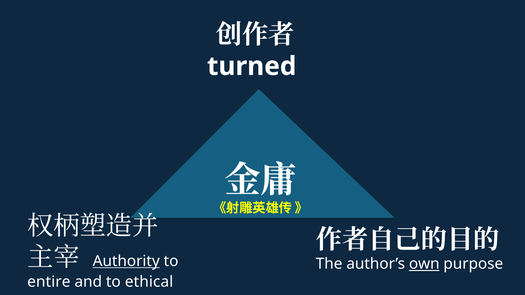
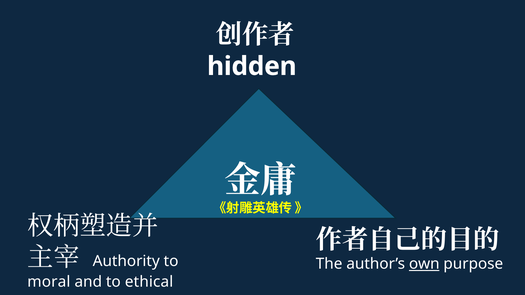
turned: turned -> hidden (252, 66)
Authority underline: present -> none (126, 261)
entire: entire -> moral (49, 282)
